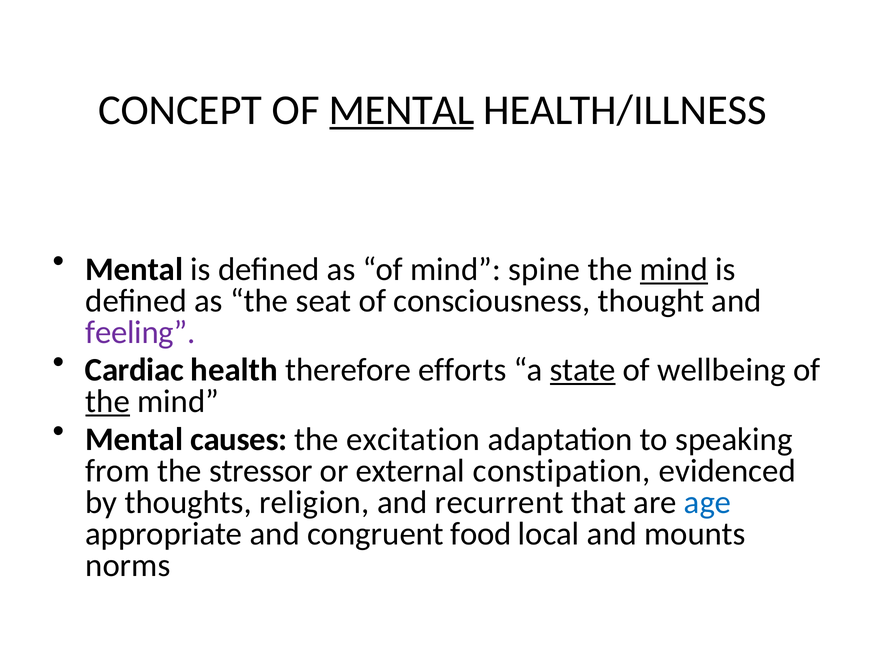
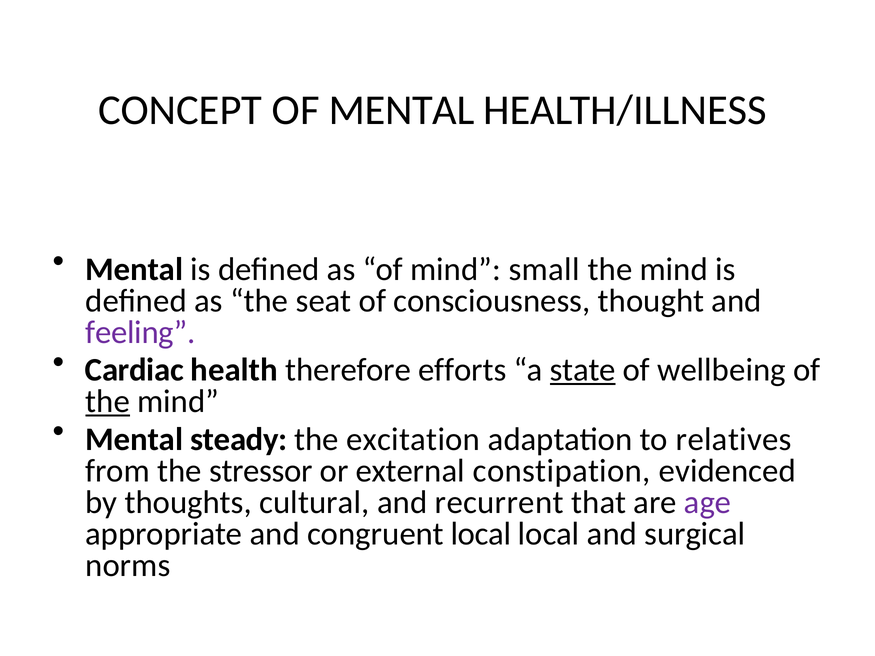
MENTAL underline: present -> none (402, 110)
spine: spine -> small (544, 269)
mind underline: present -> none (674, 269)
causes: causes -> steady (239, 439)
speaking: speaking -> relatives (734, 439)
religion: religion -> cultural (314, 502)
age colour: blue -> purple (708, 502)
congruent food: food -> local (481, 534)
mounts: mounts -> surgical (695, 534)
